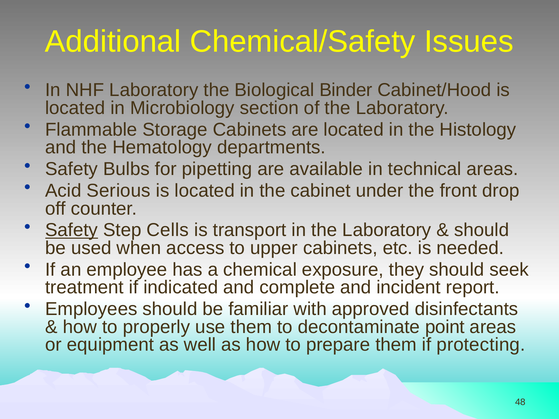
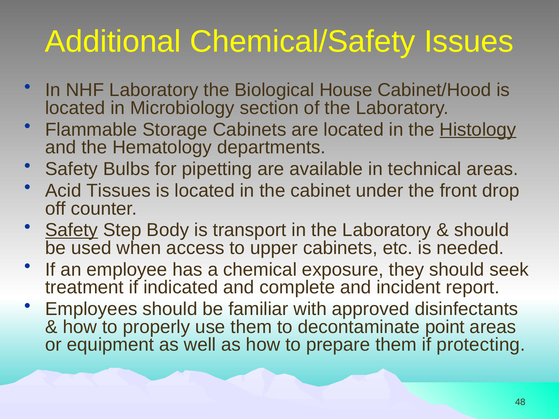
Binder: Binder -> House (346, 90)
Histology underline: none -> present (478, 130)
Serious: Serious -> Tissues (119, 191)
Cells: Cells -> Body (168, 230)
